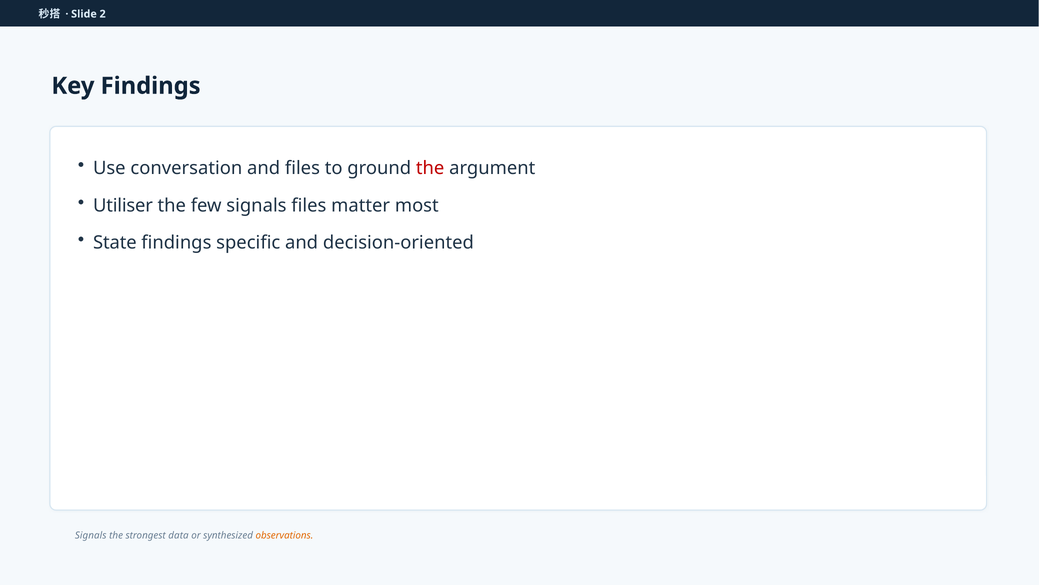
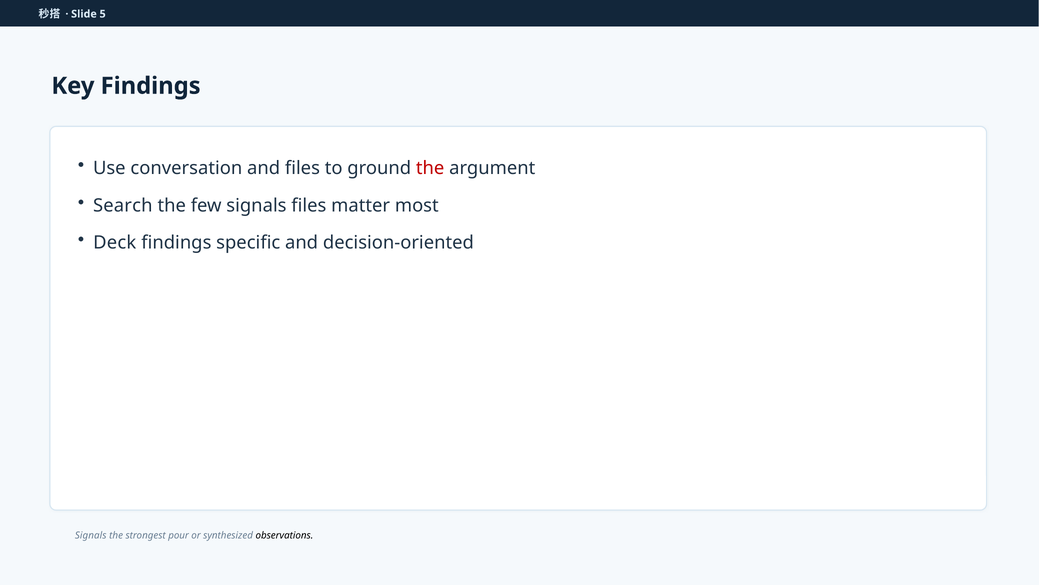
2: 2 -> 5 (103, 14)
Utiliser: Utiliser -> Search (123, 205)
State: State -> Deck (115, 243)
data: data -> pour (179, 535)
observations colour: orange -> black (284, 535)
